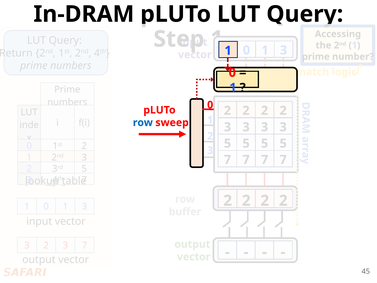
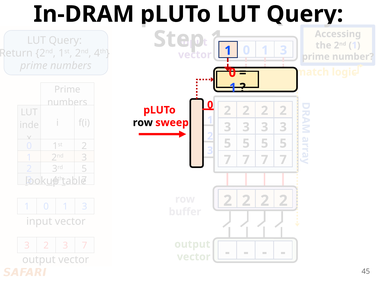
row colour: blue -> black (143, 123)
